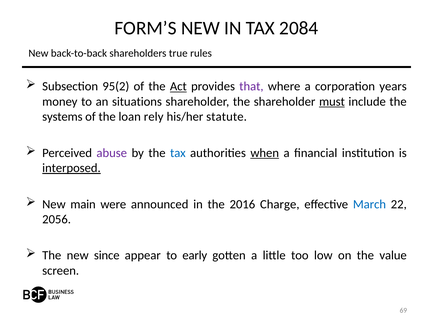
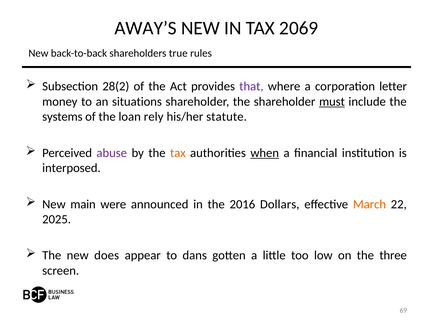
FORM’S: FORM’S -> AWAY’S (146, 28)
2084: 2084 -> 2069 (299, 28)
95(2: 95(2 -> 28(2 (116, 86)
Act underline: present -> none (178, 86)
years: years -> letter (393, 86)
tax colour: blue -> orange (178, 153)
interposed underline: present -> none (71, 168)
Charge: Charge -> Dollars (280, 204)
March colour: blue -> orange (369, 204)
2056: 2056 -> 2025 (57, 219)
since: since -> does (107, 255)
early: early -> dans (195, 255)
value: value -> three (393, 255)
